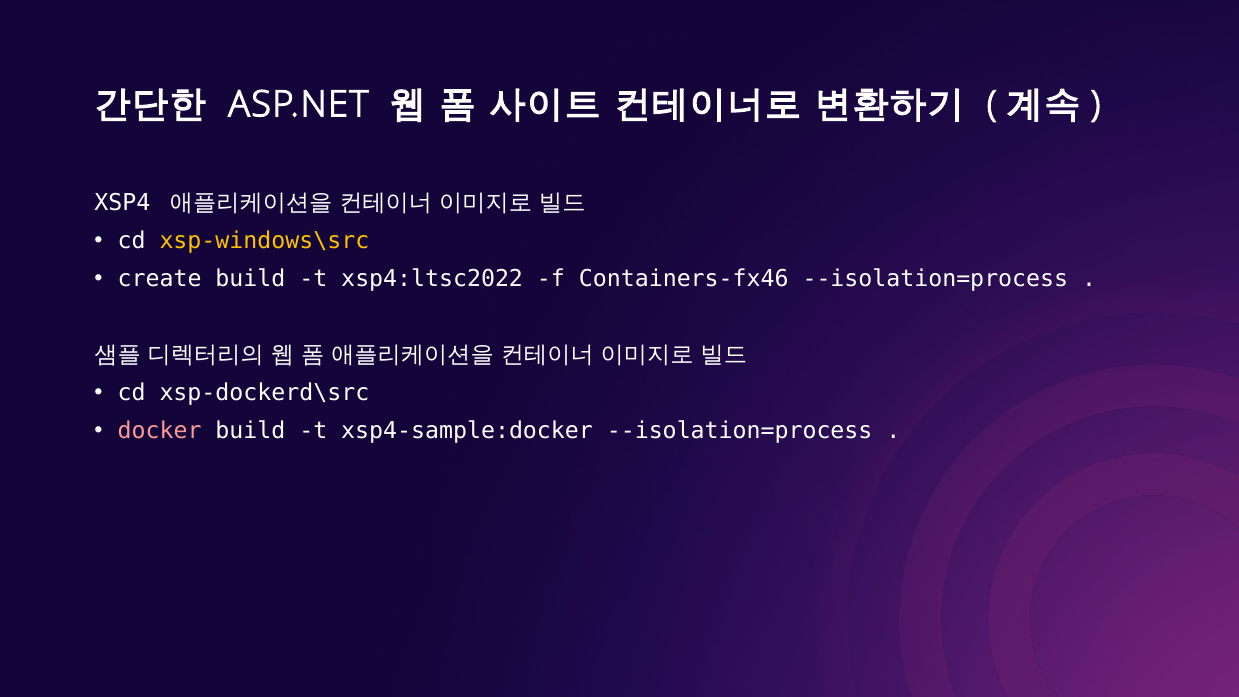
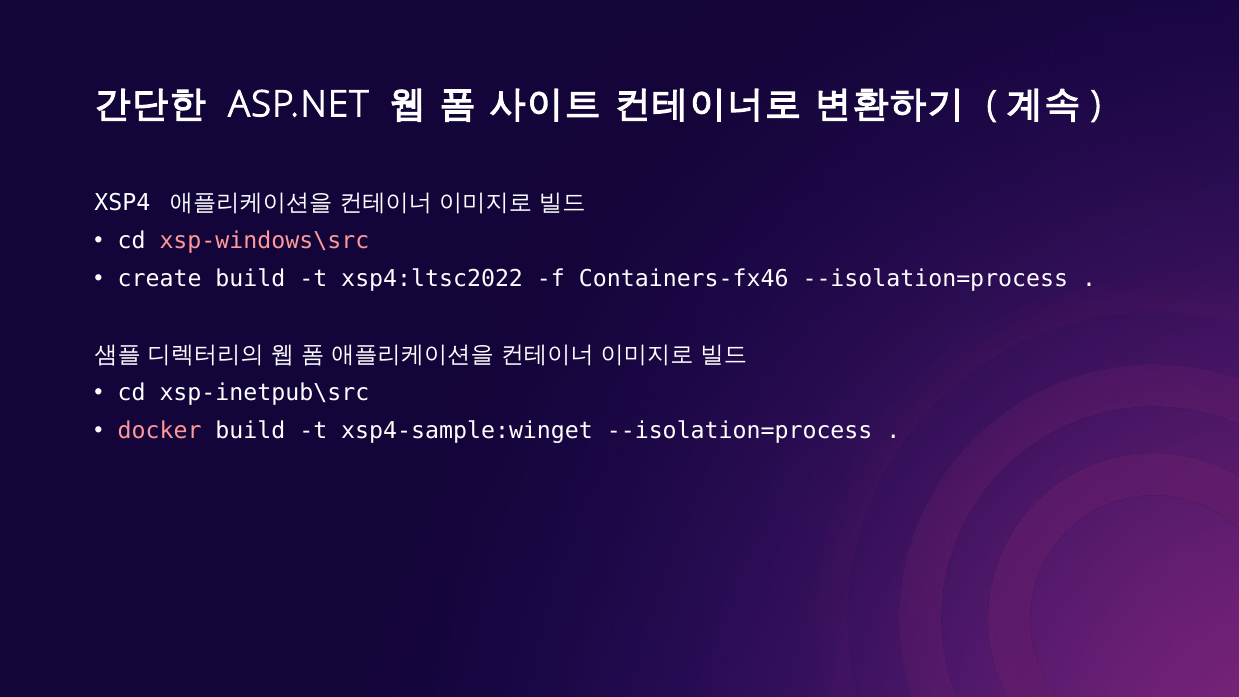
xsp-windows\src colour: yellow -> pink (264, 241)
xsp-dockerd\src: xsp-dockerd\src -> xsp-inetpub\src (264, 393)
xsp4-sample:docker: xsp4-sample:docker -> xsp4-sample:winget (467, 431)
